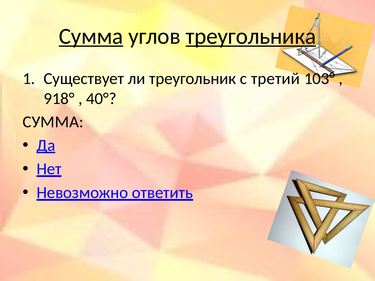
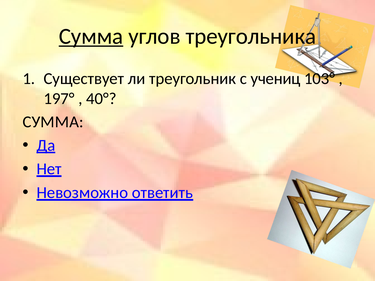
треугольника underline: present -> none (251, 36)
третий: третий -> учениц (276, 79)
918°: 918° -> 197° (59, 99)
